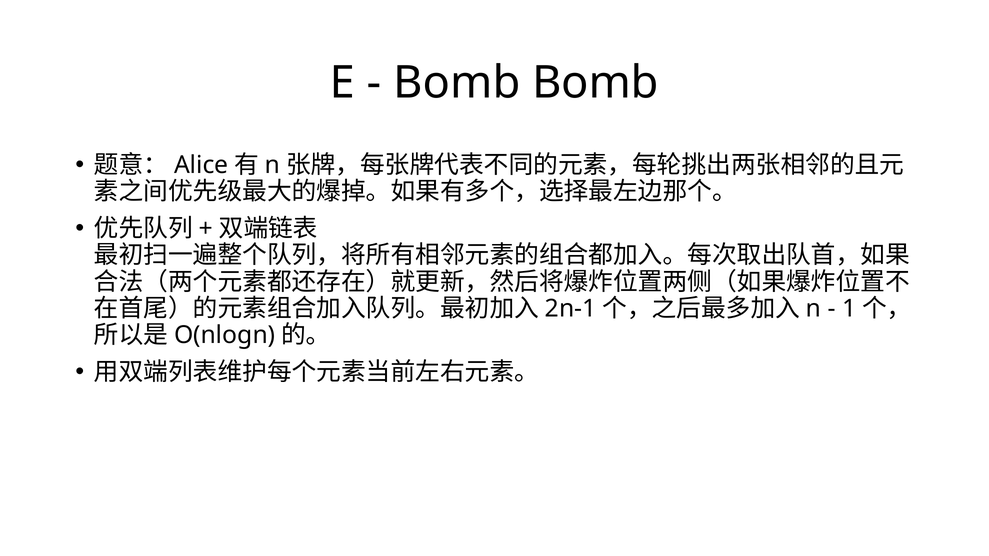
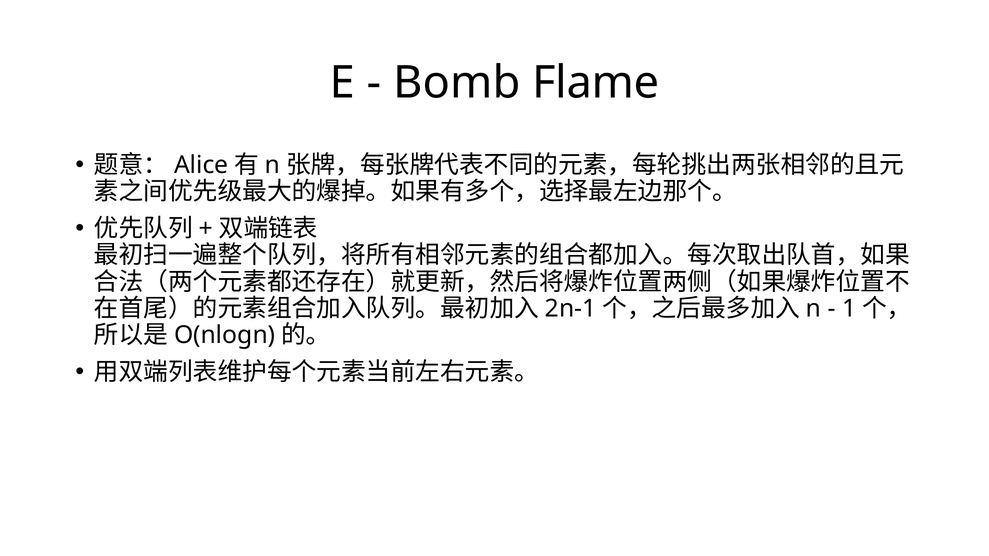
Bomb Bomb: Bomb -> Flame (596, 83)
